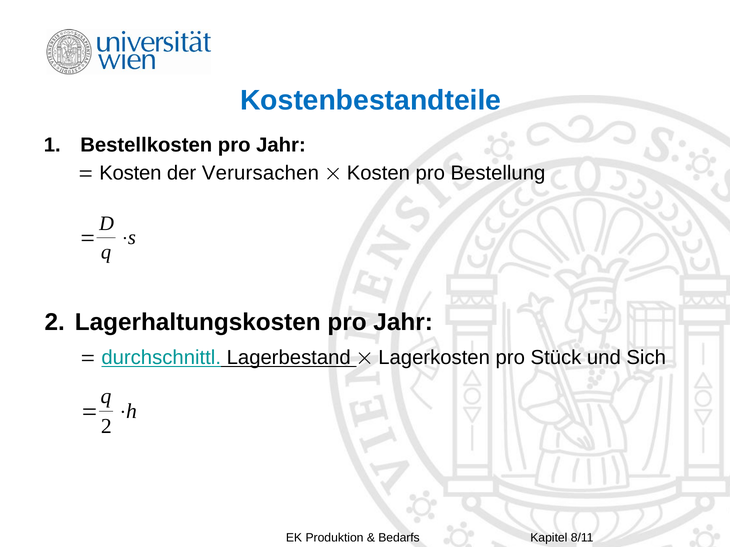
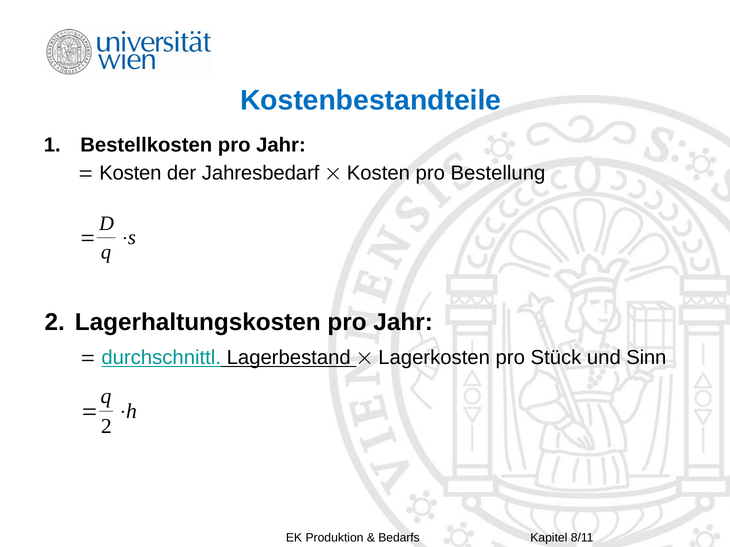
Verursachen: Verursachen -> Jahresbedarf (261, 173)
Sich: Sich -> Sinn (646, 358)
